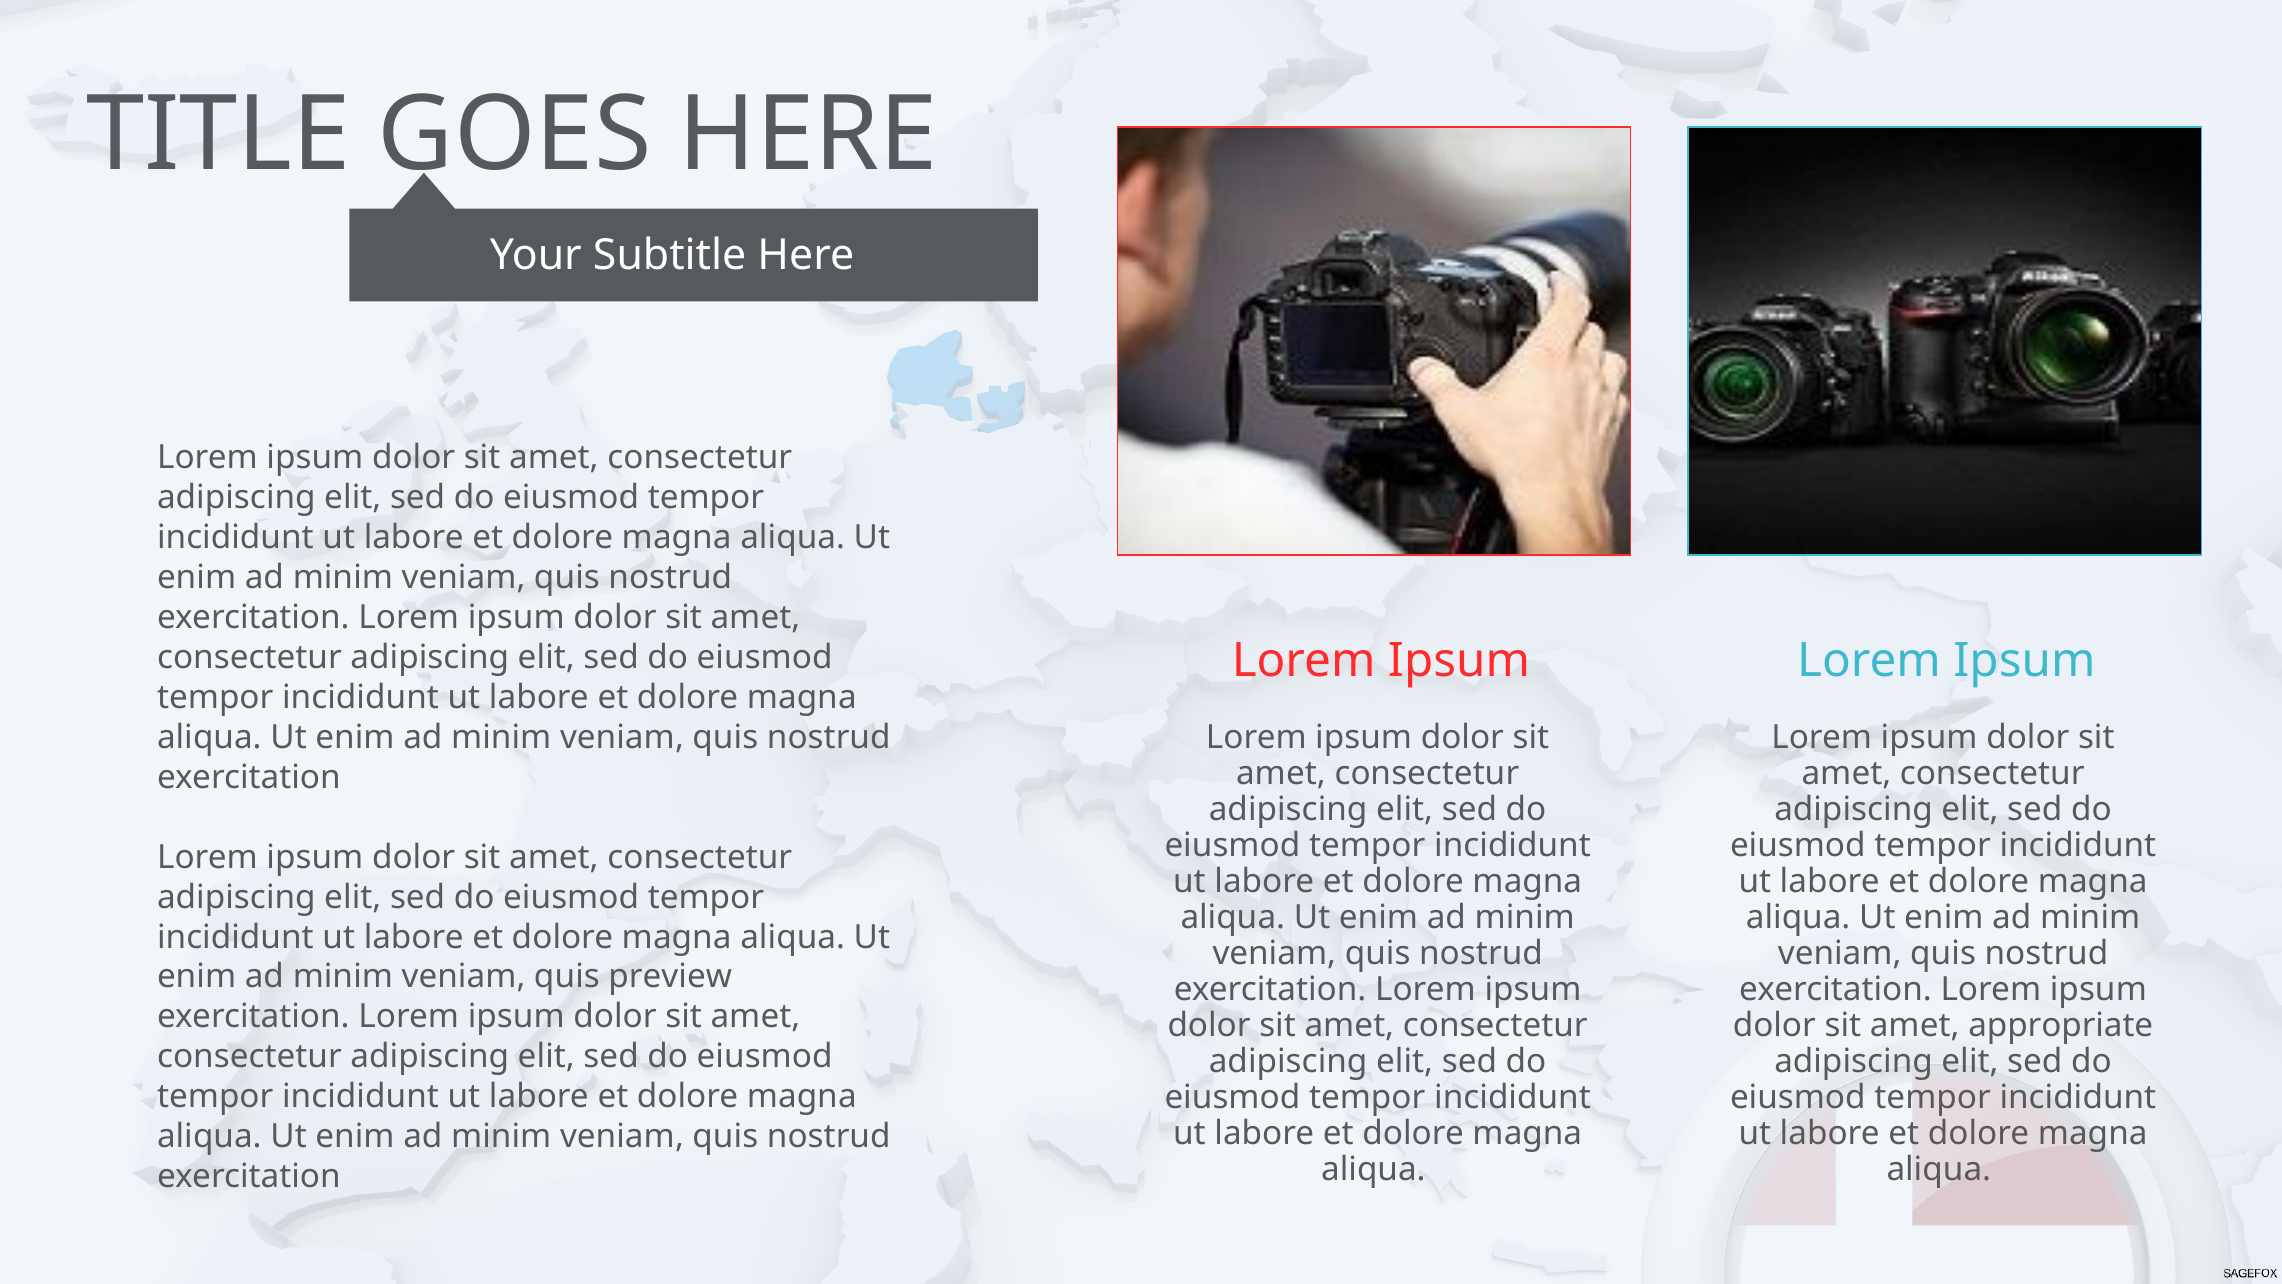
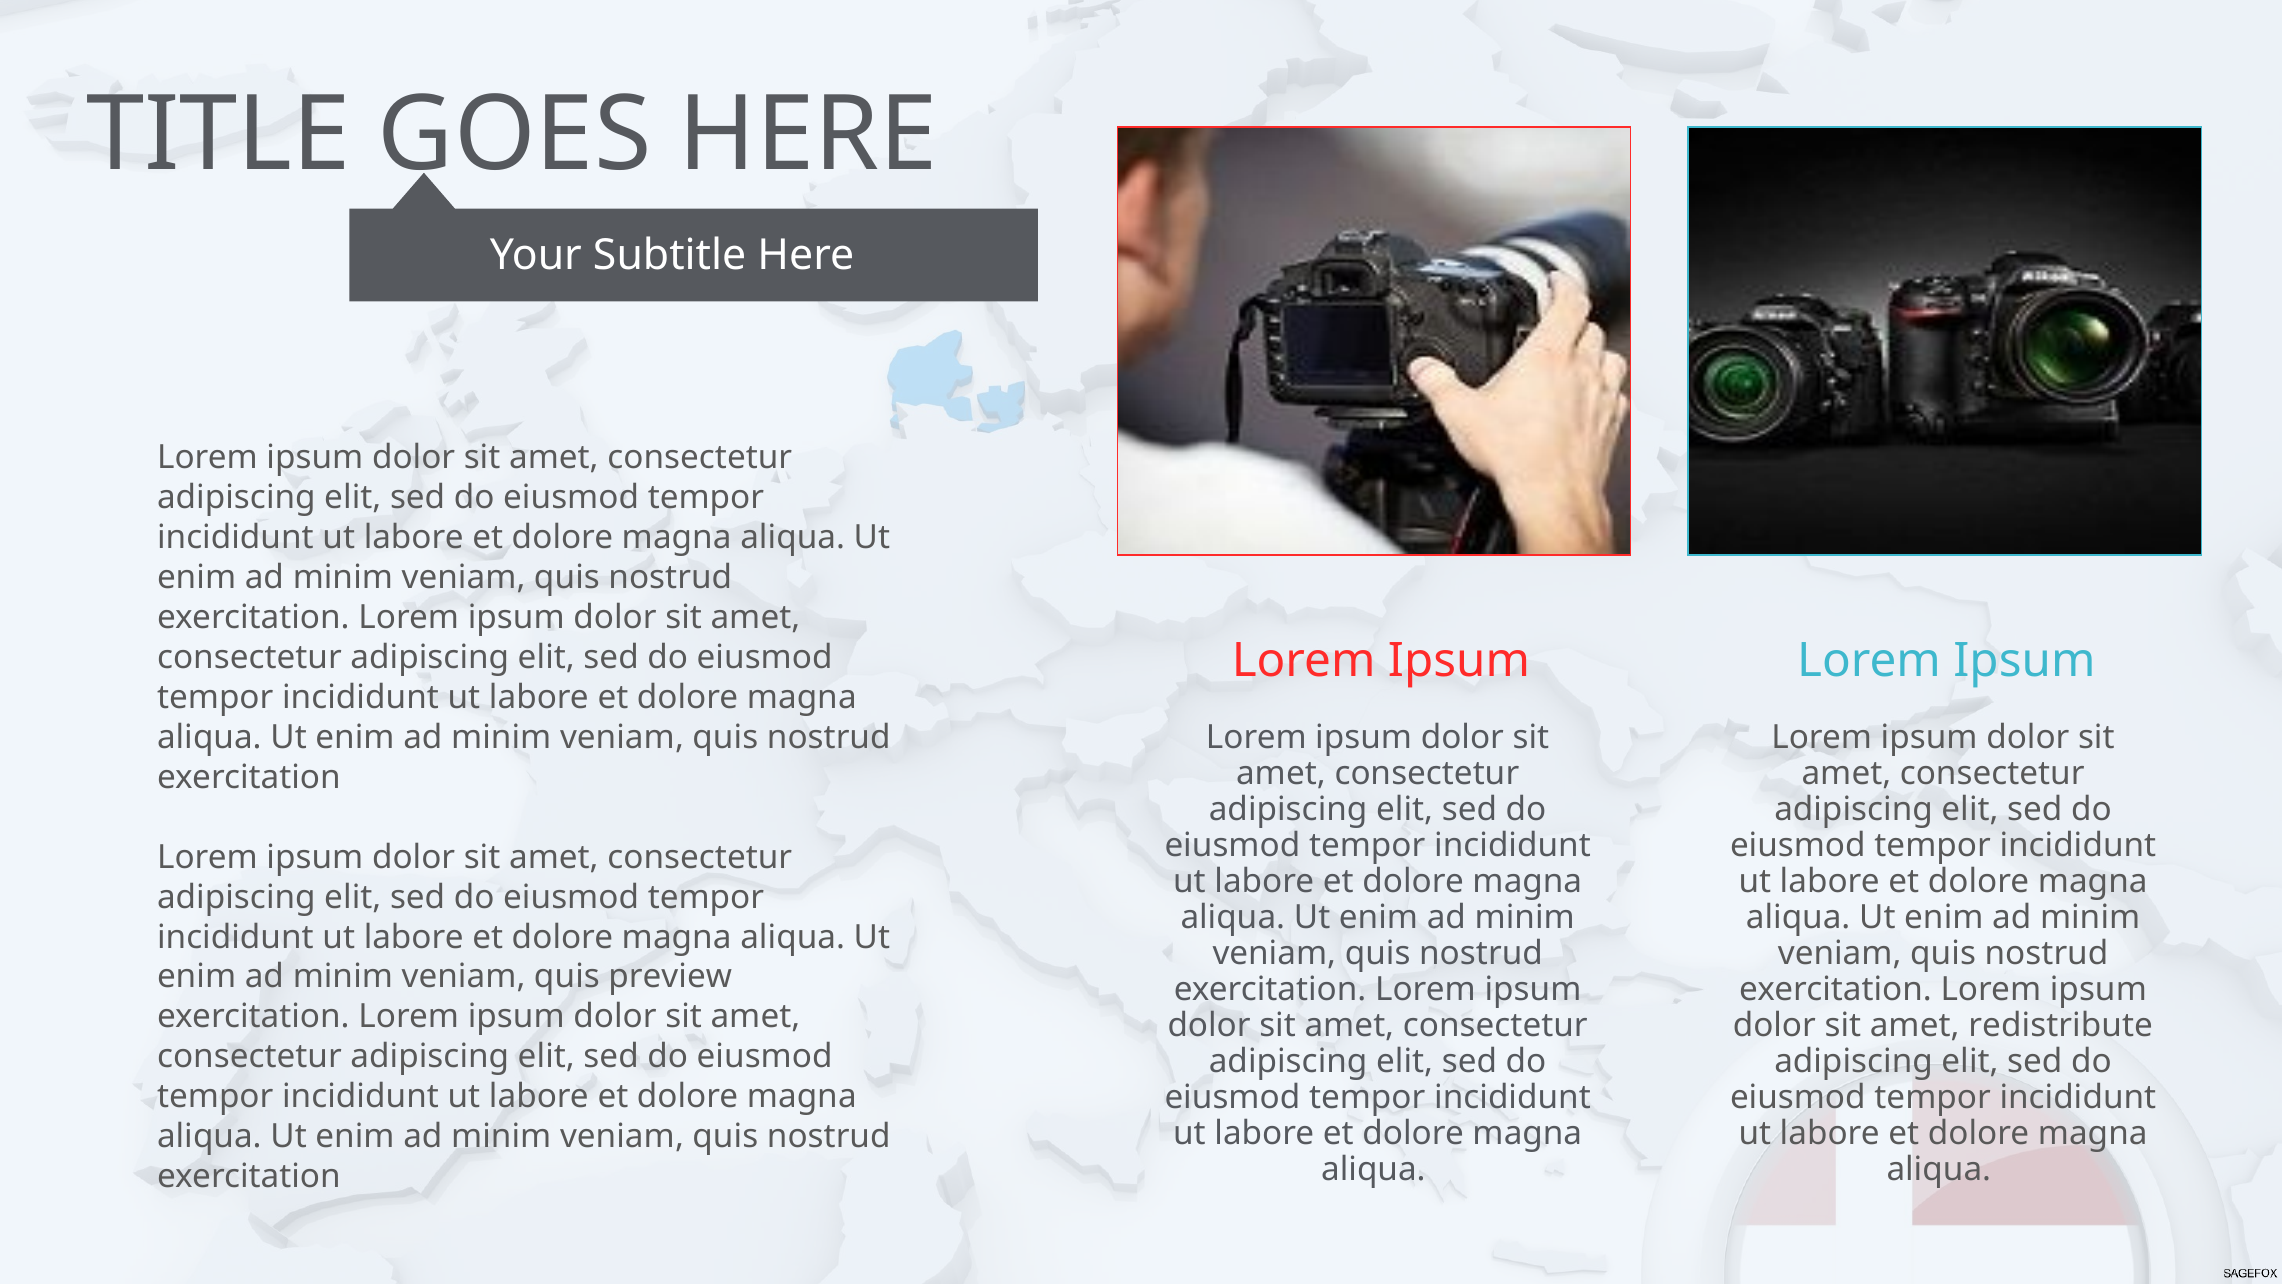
appropriate: appropriate -> redistribute (2061, 1025)
